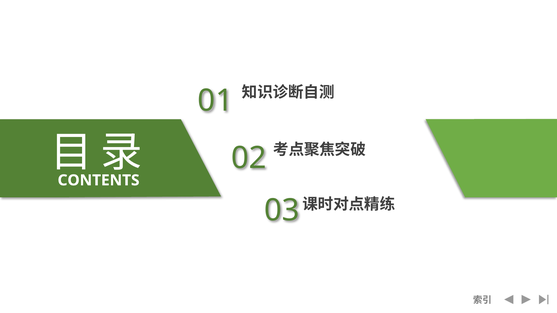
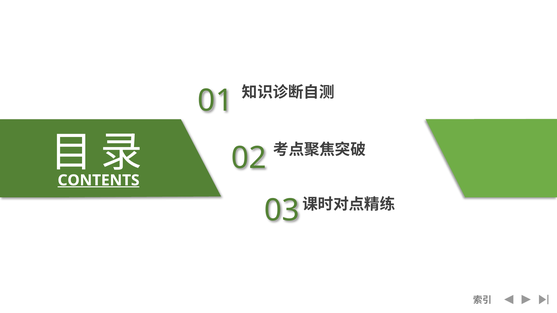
CONTENTS underline: none -> present (99, 181)
